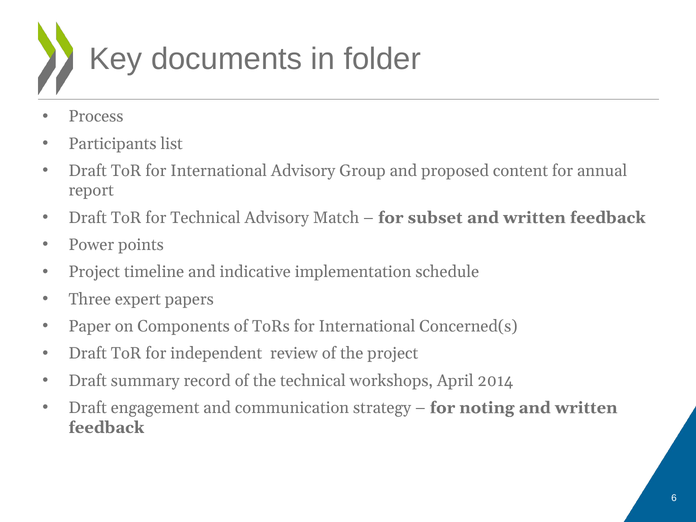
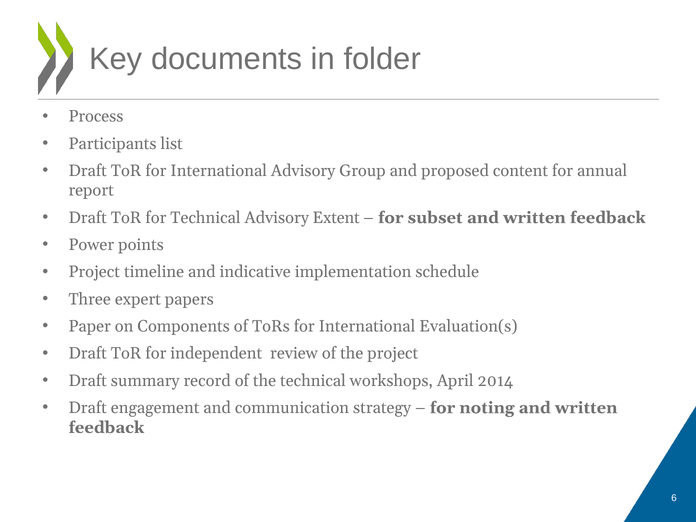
Match: Match -> Extent (336, 218)
Concerned(s: Concerned(s -> Evaluation(s (468, 326)
